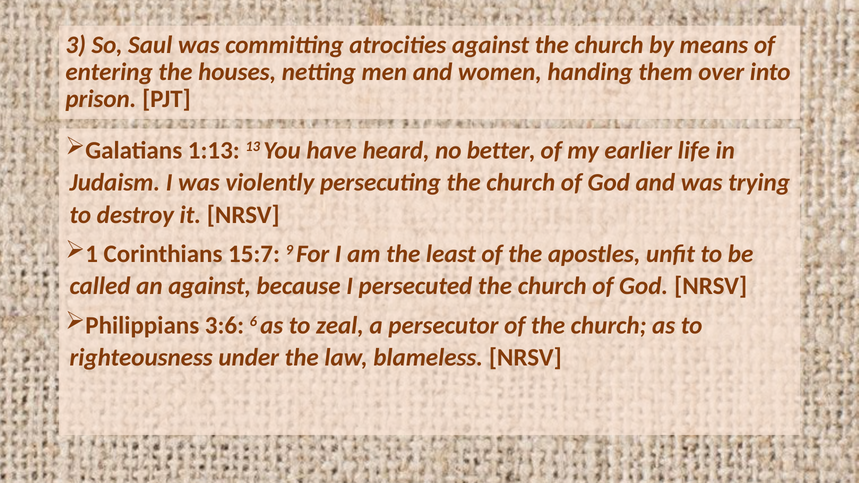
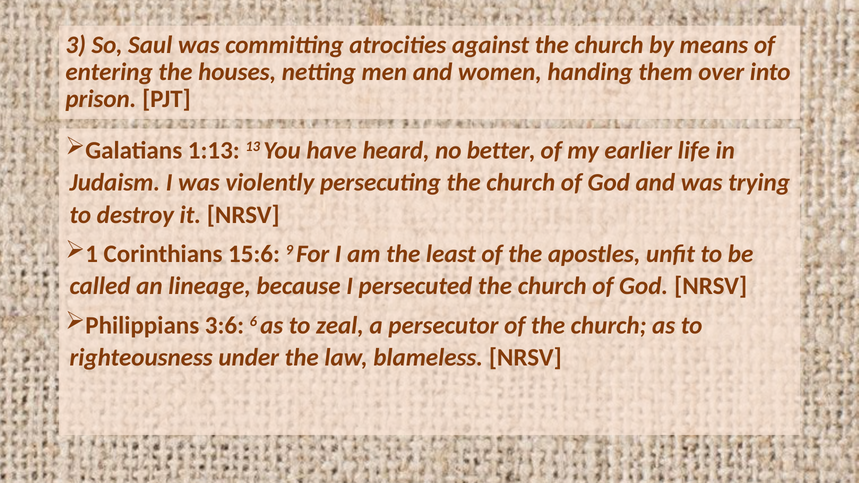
15:7: 15:7 -> 15:6 (254, 254)
an against: against -> lineage (210, 286)
